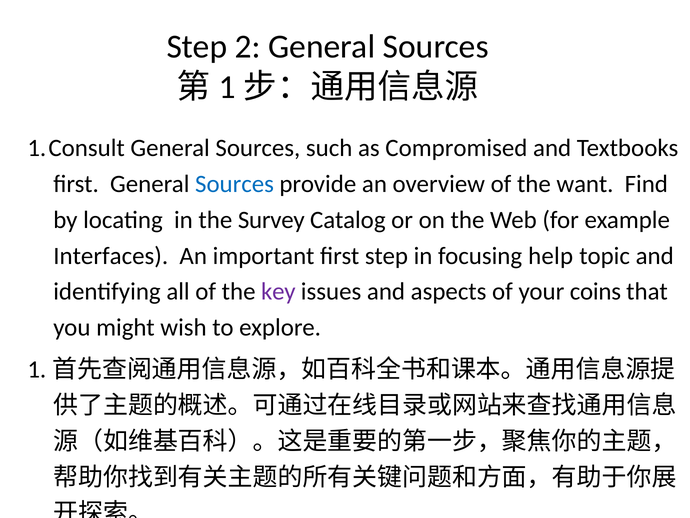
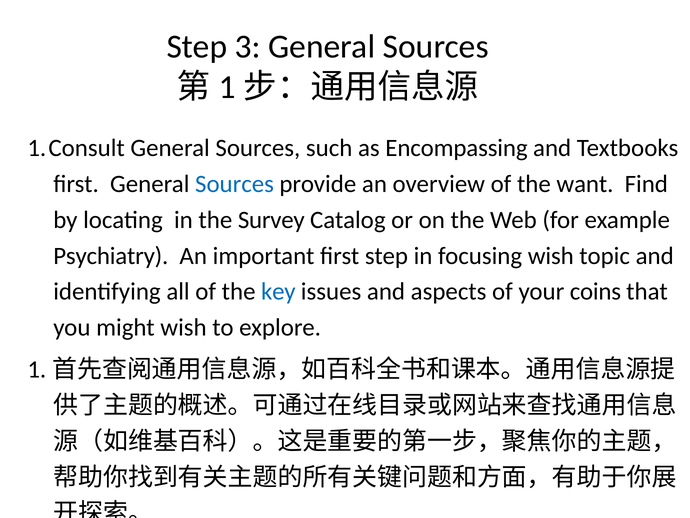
2: 2 -> 3 (248, 47)
Compromised: Compromised -> Encompassing (456, 148)
Interfaces: Interfaces -> Psychiatry (111, 256)
focusing help: help -> wish (551, 256)
key colour: purple -> blue (278, 291)
